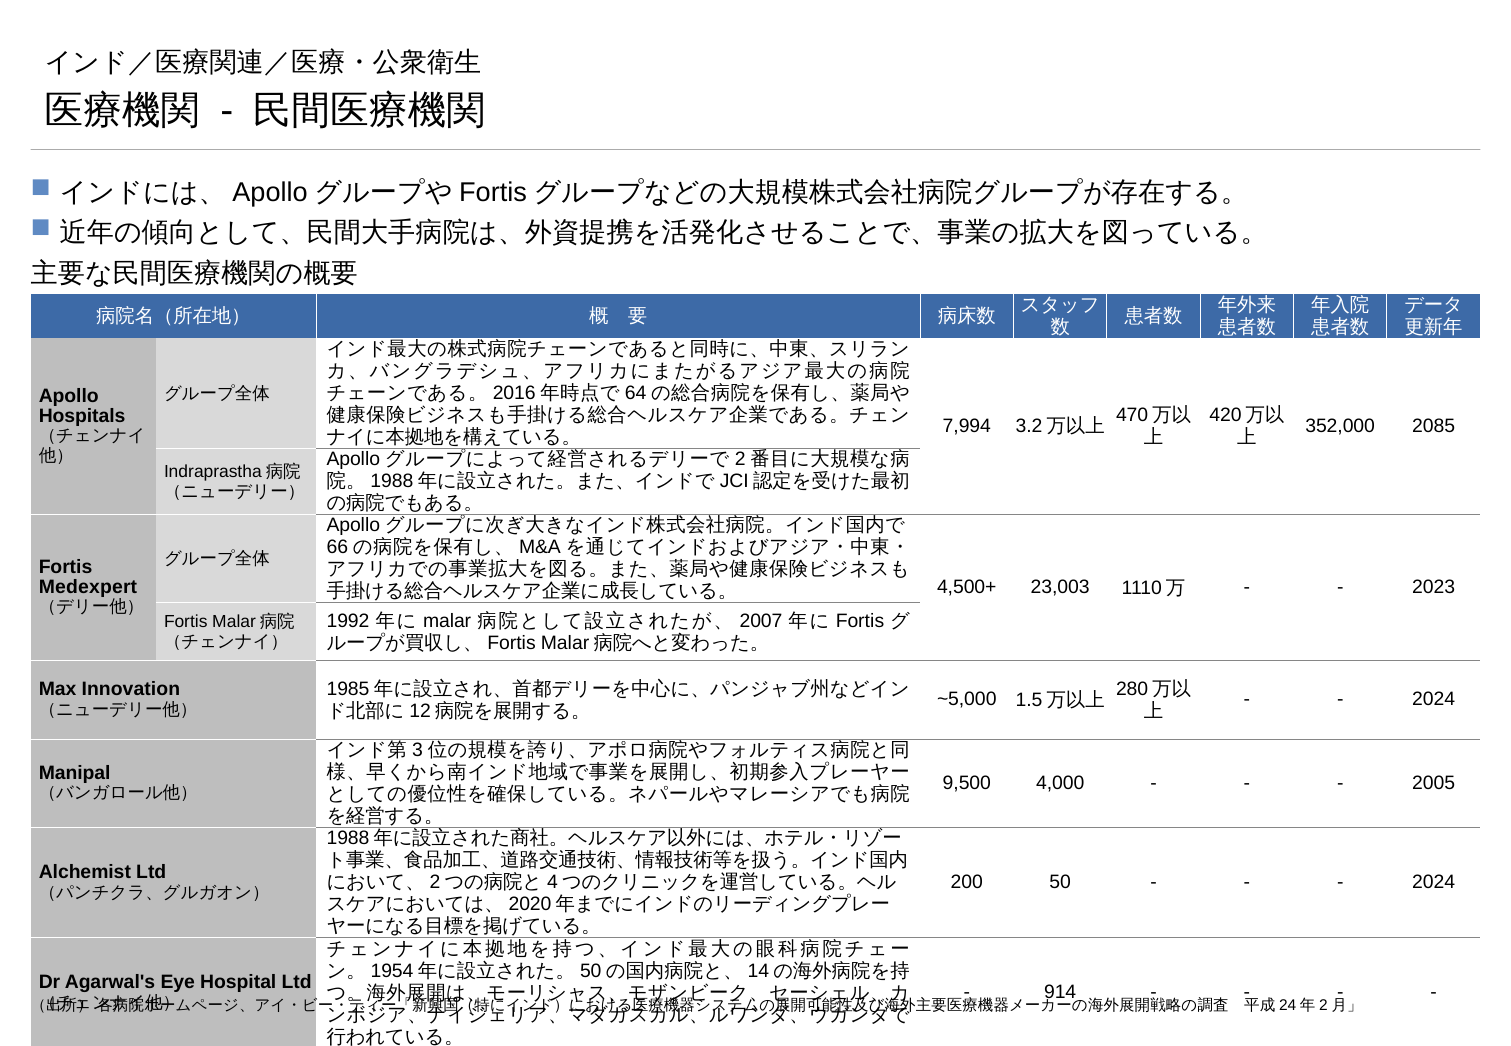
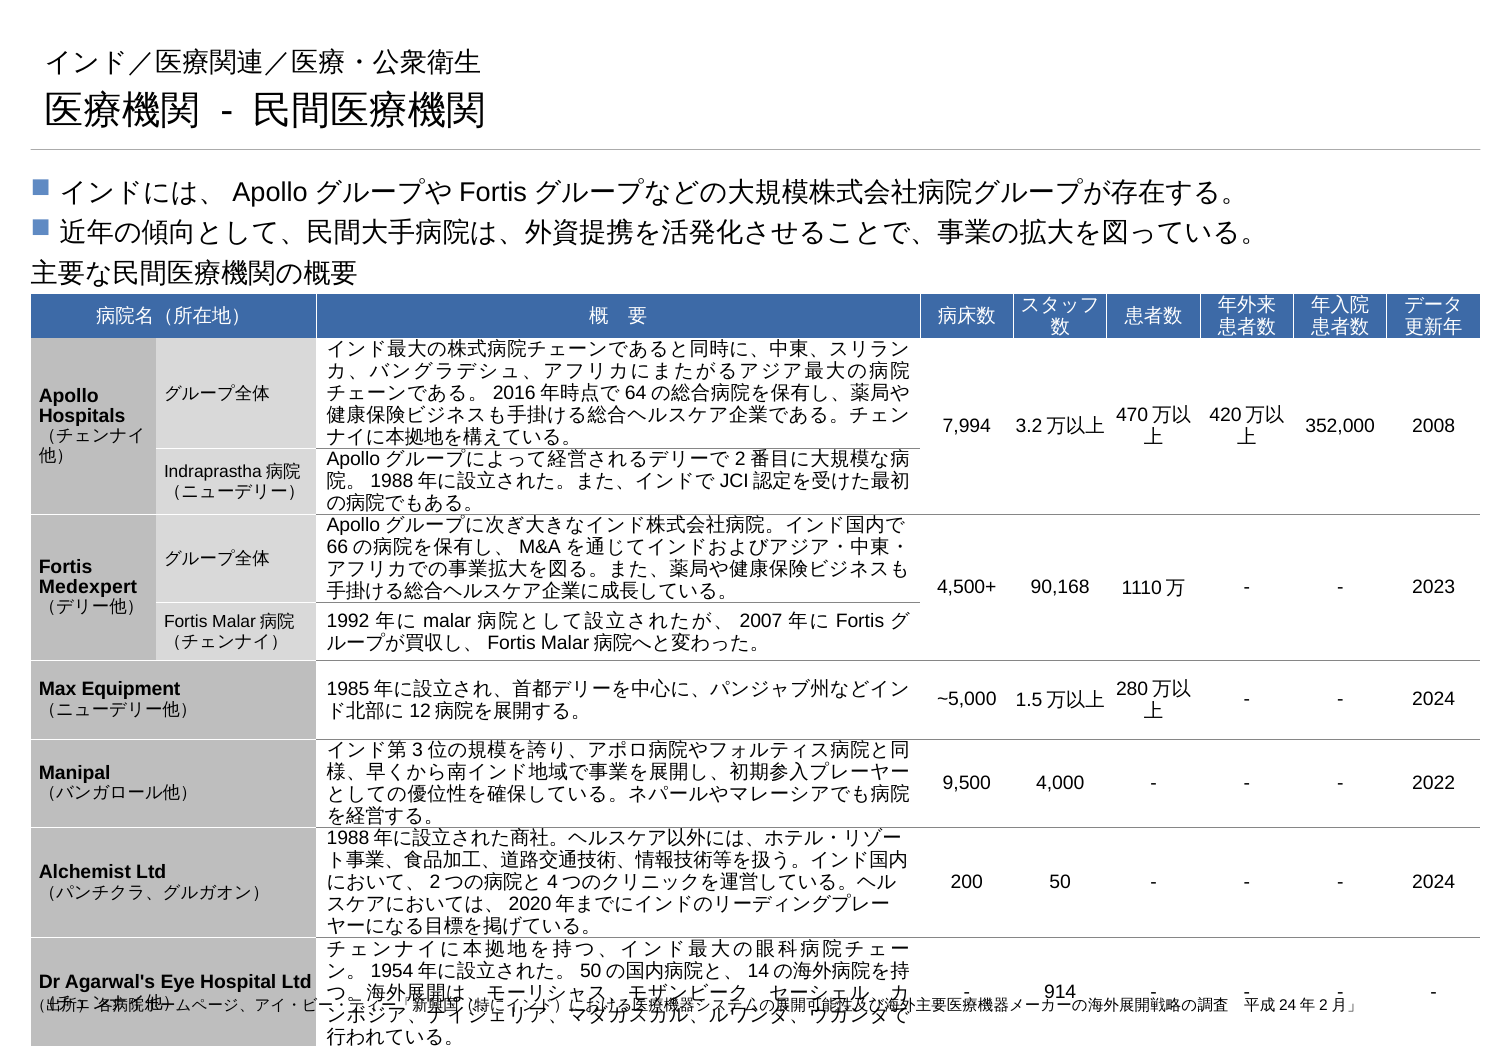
2085: 2085 -> 2008 (1434, 426)
23,003: 23,003 -> 90,168 (1060, 587)
Innovation: Innovation -> Equipment (131, 690)
2005: 2005 -> 2022 (1434, 783)
